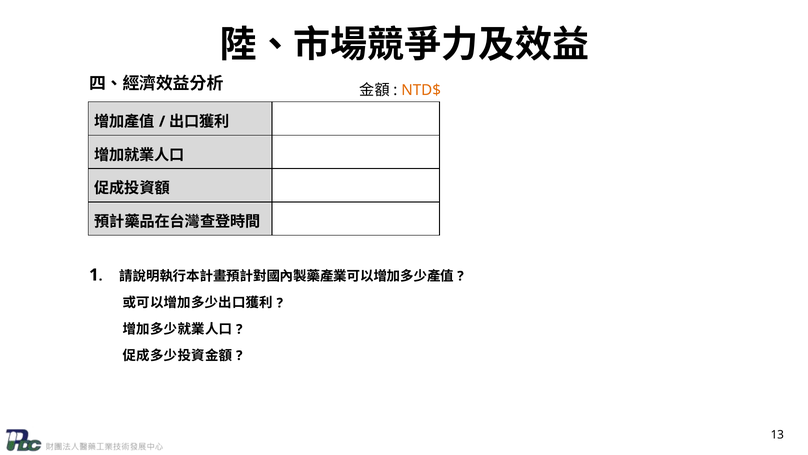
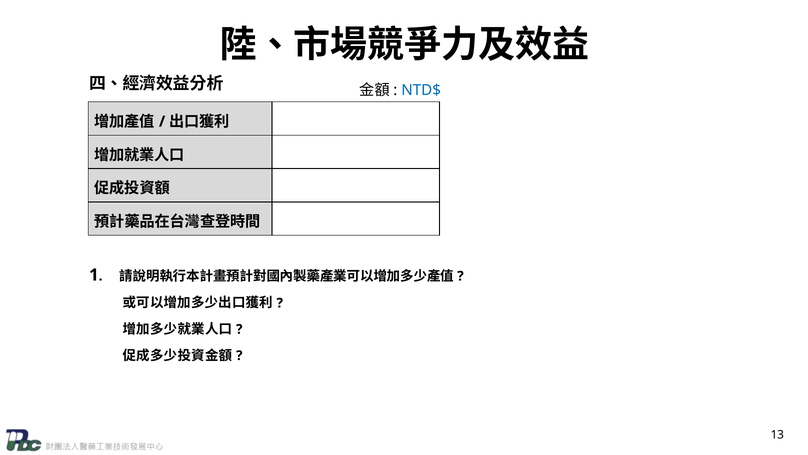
NTD$ colour: orange -> blue (421, 90)
